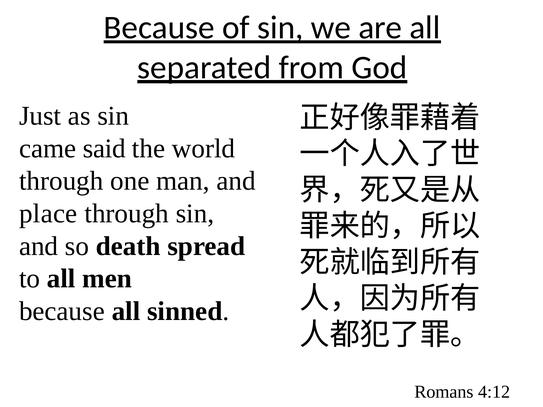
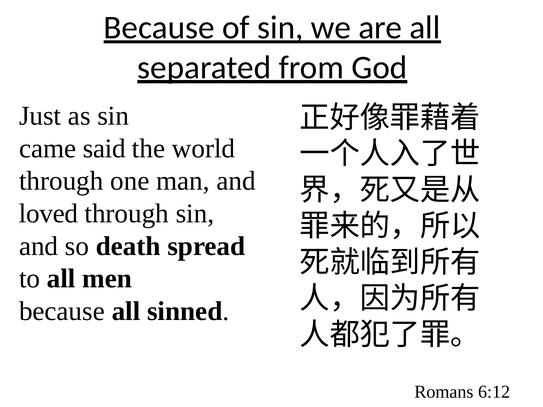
place: place -> loved (48, 214)
4:12: 4:12 -> 6:12 (494, 392)
